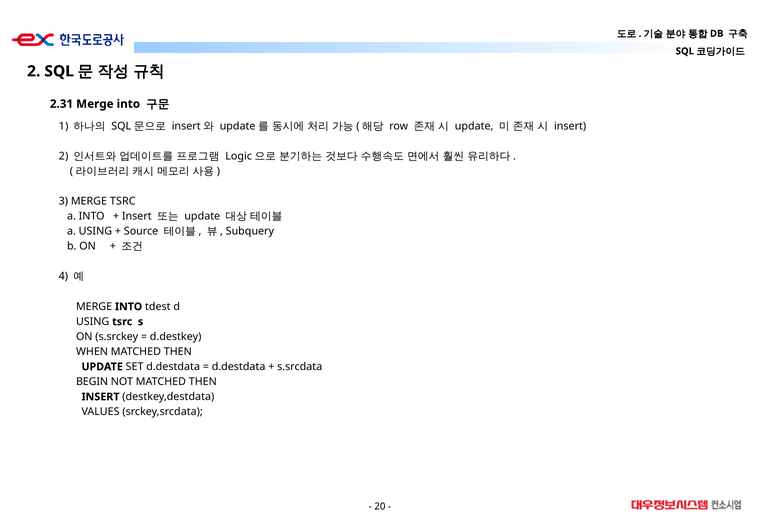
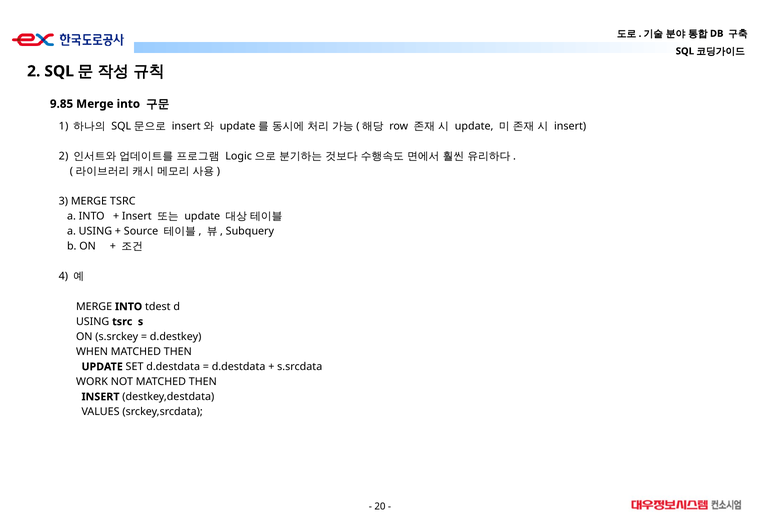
2.31: 2.31 -> 9.85 (62, 104)
BEGIN: BEGIN -> WORK (92, 382)
